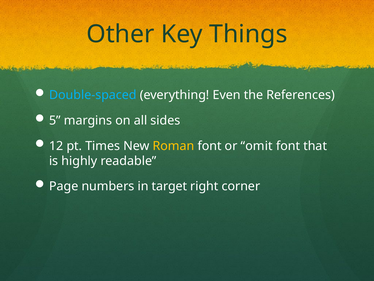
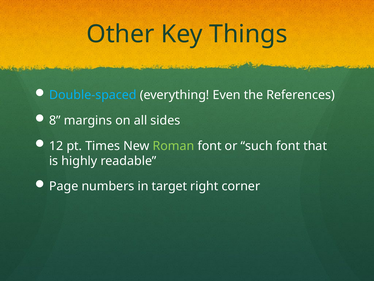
5: 5 -> 8 (55, 120)
Roman colour: yellow -> light green (173, 146)
omit: omit -> such (257, 146)
